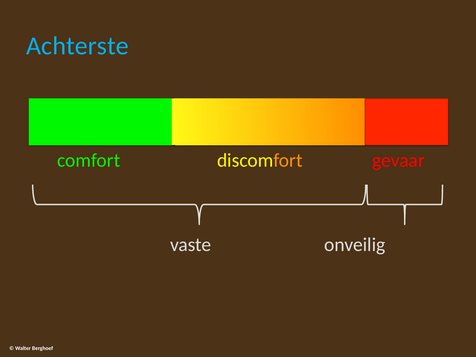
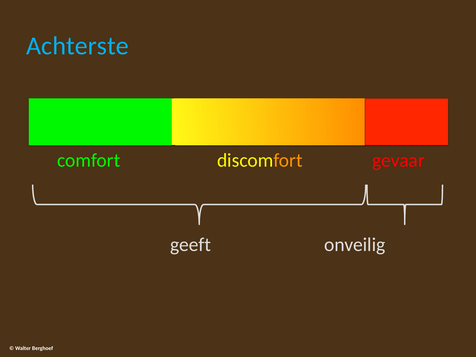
vaste: vaste -> geeft (191, 245)
